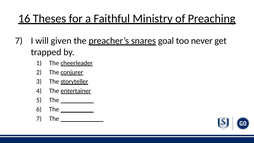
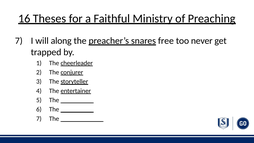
given: given -> along (61, 41)
goal: goal -> free (166, 41)
